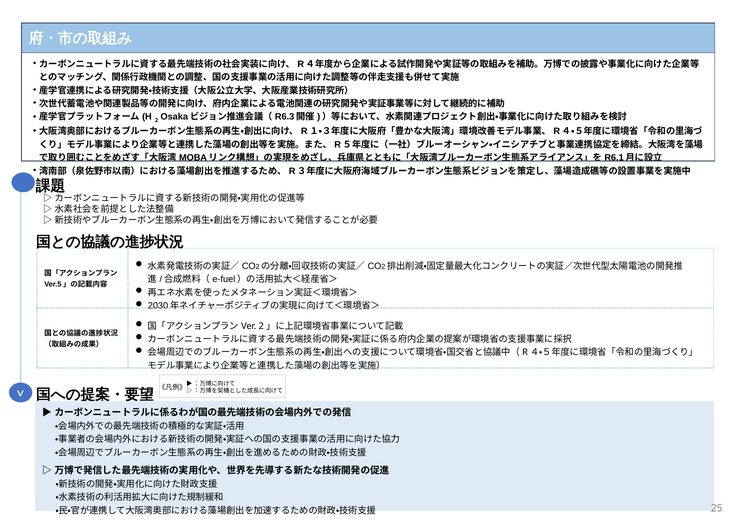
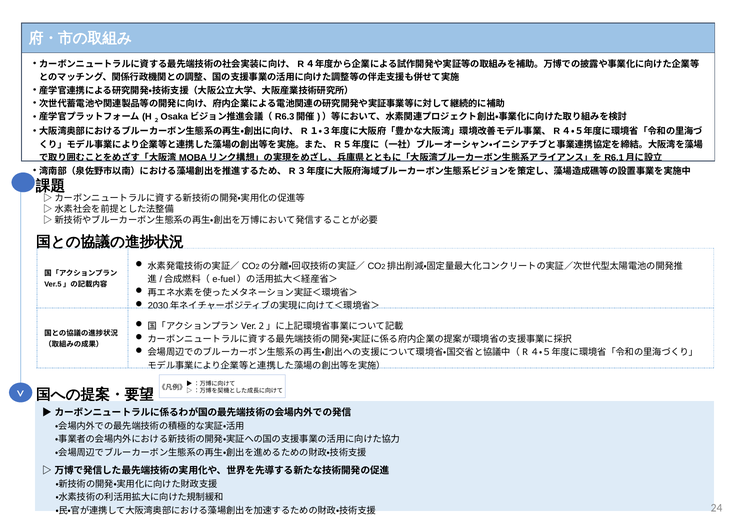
25: 25 -> 24 (717, 508)
